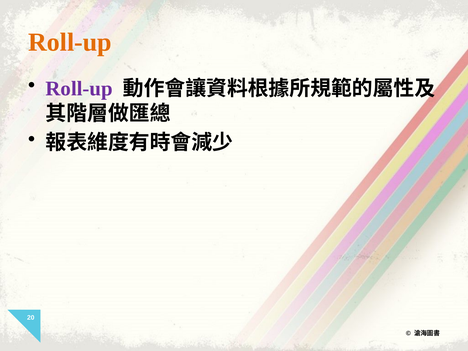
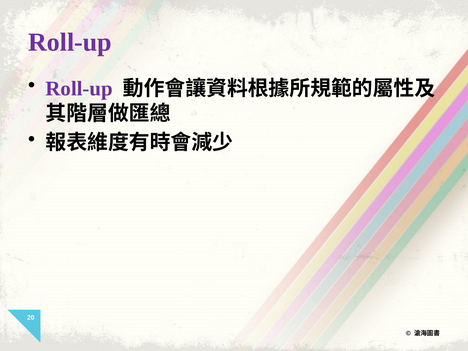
Roll-up colour: orange -> purple (70, 42)
